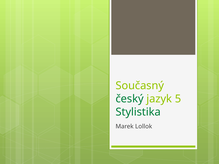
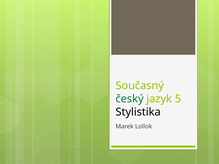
Stylistika colour: green -> black (138, 112)
